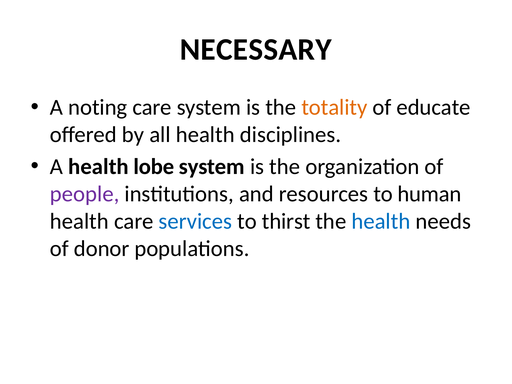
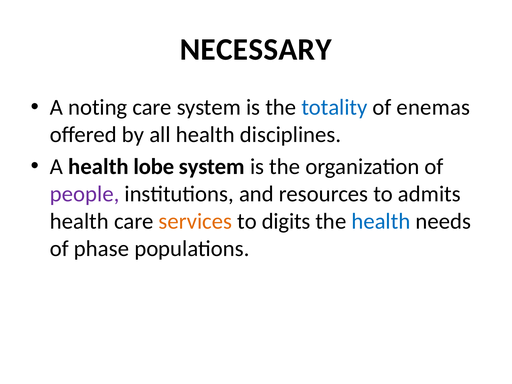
totality colour: orange -> blue (334, 107)
educate: educate -> enemas (433, 107)
human: human -> admits (429, 194)
services colour: blue -> orange (195, 221)
thirst: thirst -> digits (286, 221)
donor: donor -> phase (102, 249)
